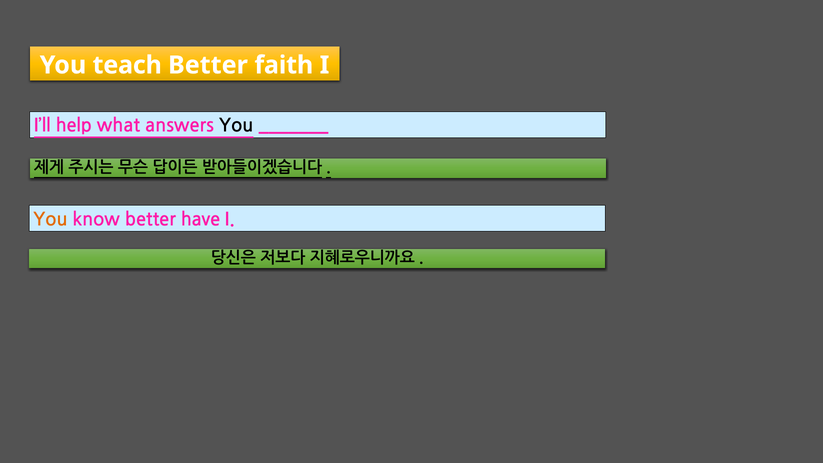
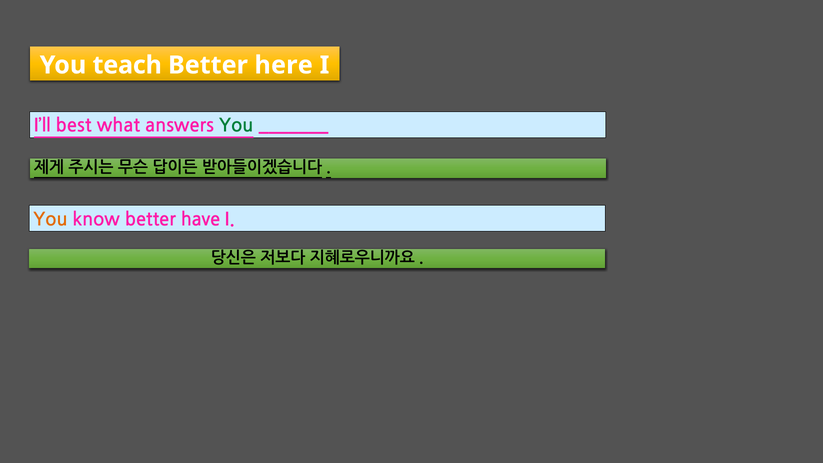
faith: faith -> here (284, 65)
help: help -> best (74, 126)
You colour: black -> green (236, 126)
